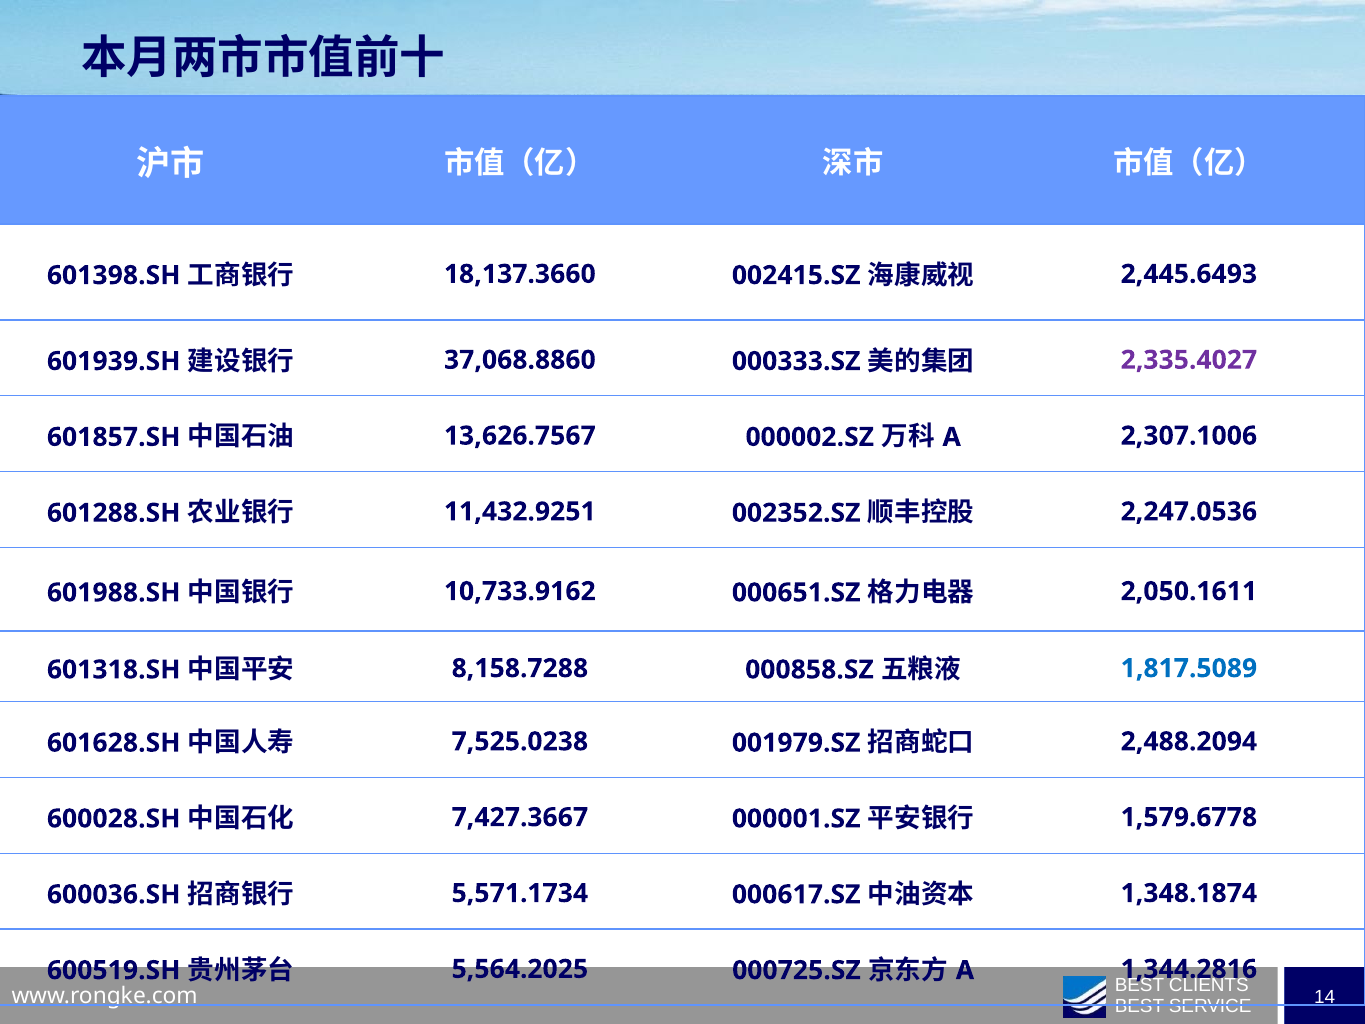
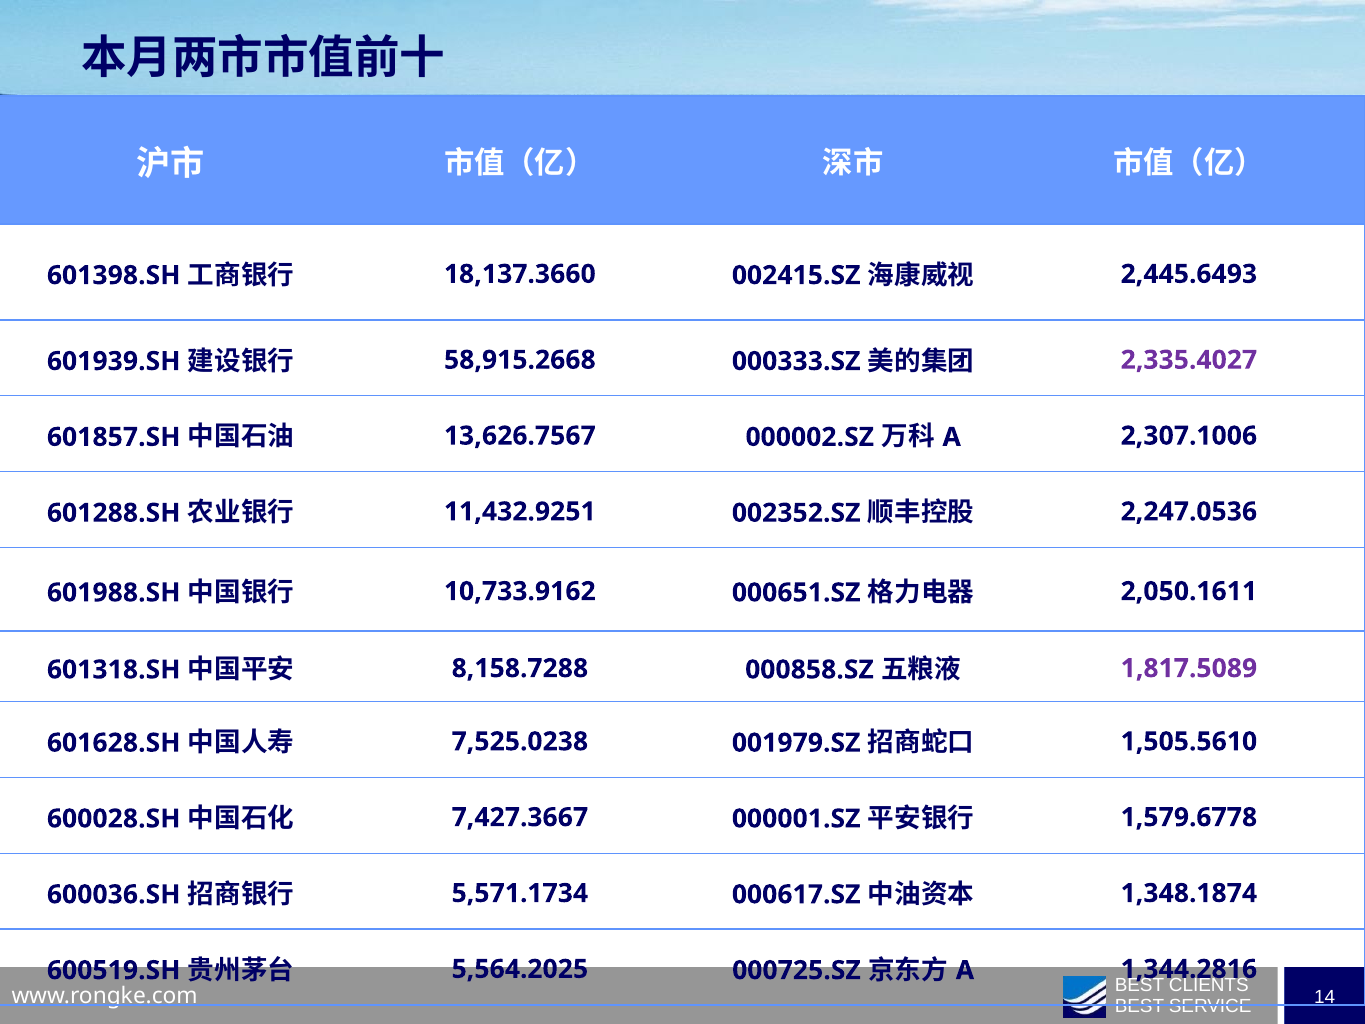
37,068.8860: 37,068.8860 -> 58,915.2668 (520, 360)
1,817.5089 colour: blue -> purple (1189, 668)
2,488.2094: 2,488.2094 -> 1,505.5610 (1189, 741)
